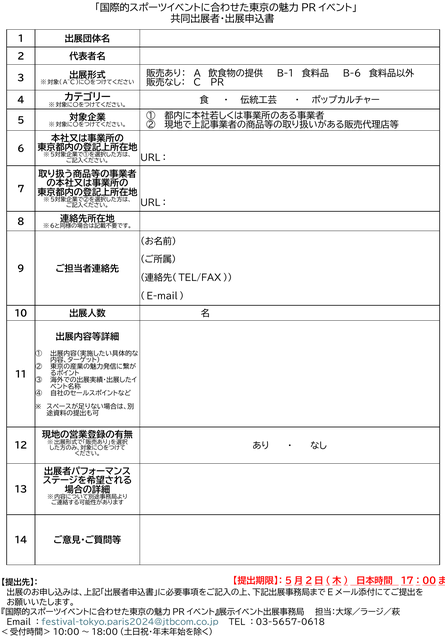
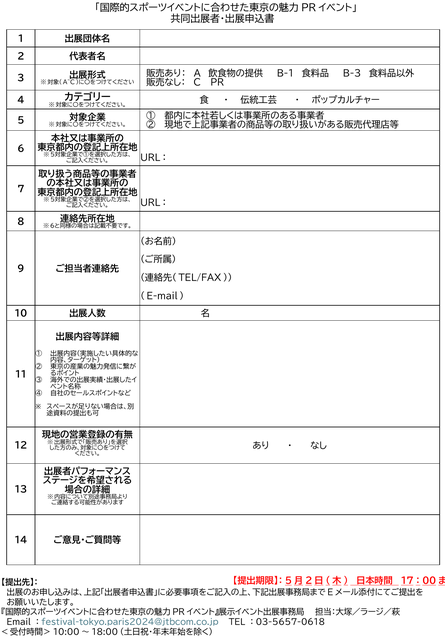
B-6: B-6 -> B-3 (352, 74)
